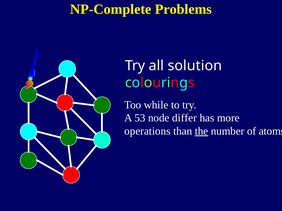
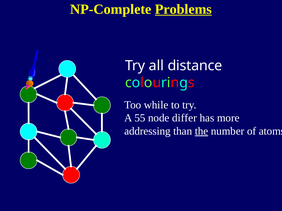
Problems underline: none -> present (183, 9)
solution: solution -> distance (195, 66)
53: 53 -> 55 (140, 118)
operations: operations -> addressing (147, 131)
